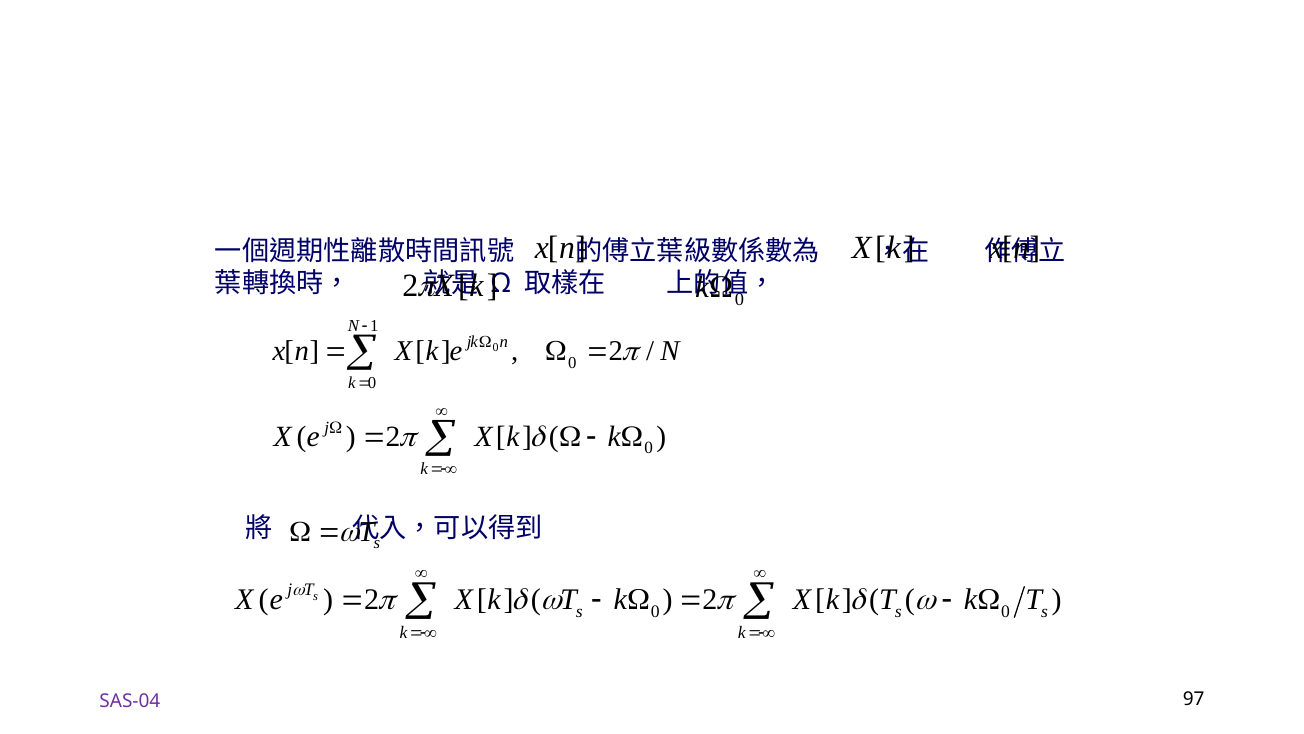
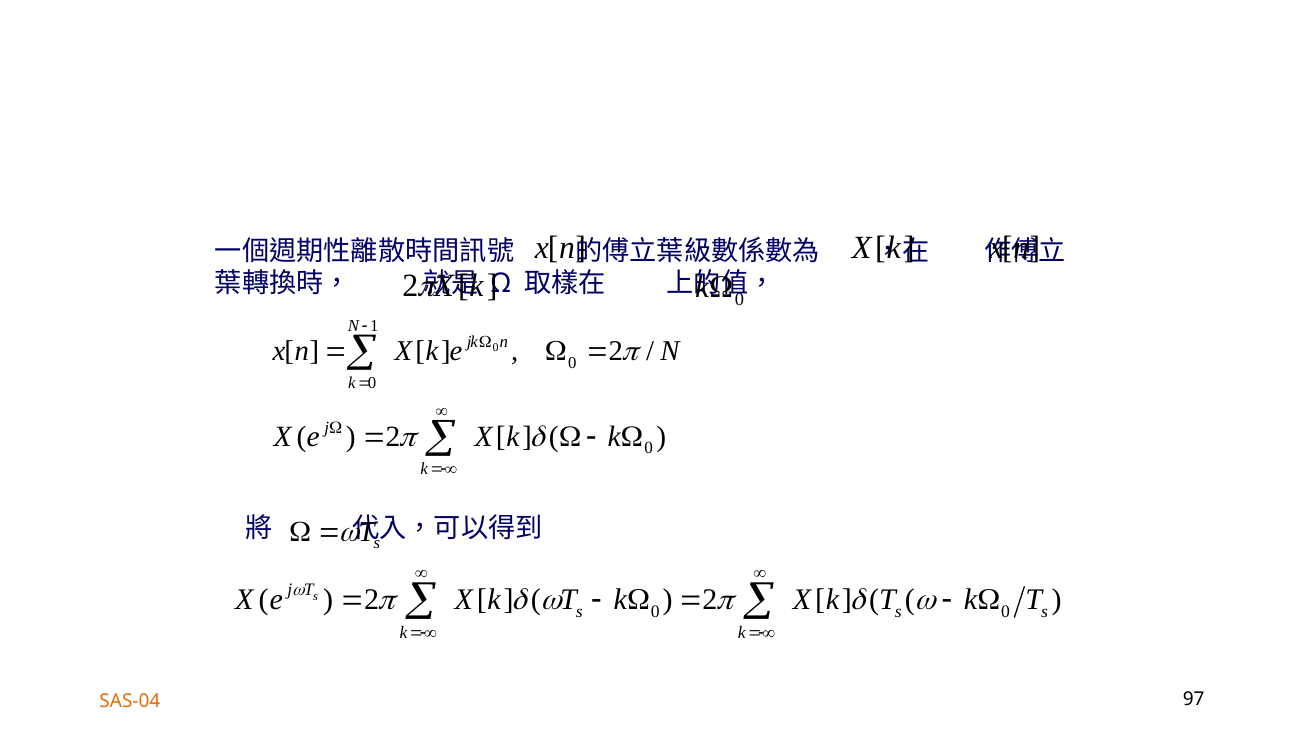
SAS-04 colour: purple -> orange (130, 701)
